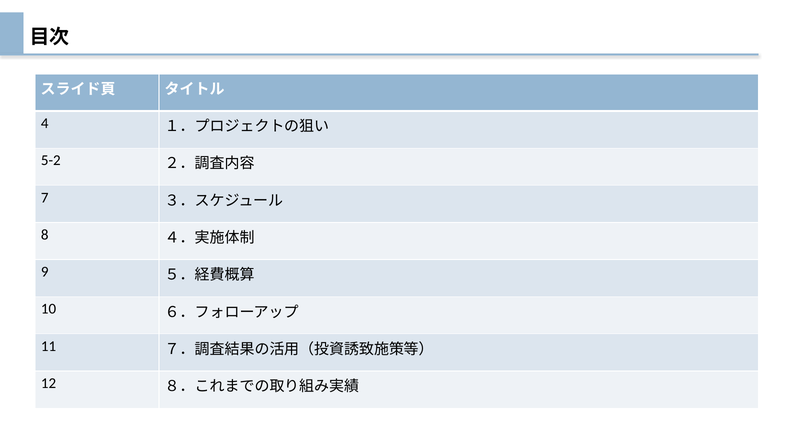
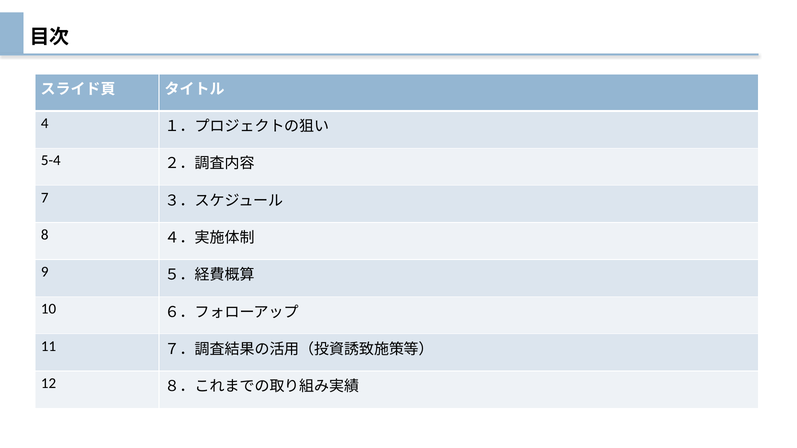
5-2: 5-2 -> 5-4 (51, 161)
